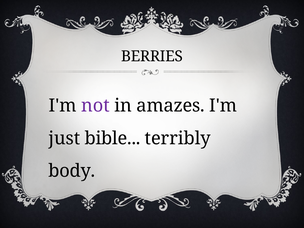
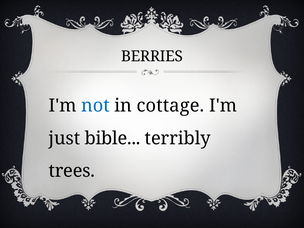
not colour: purple -> blue (95, 106)
amazes: amazes -> cottage (170, 106)
body: body -> trees (72, 171)
